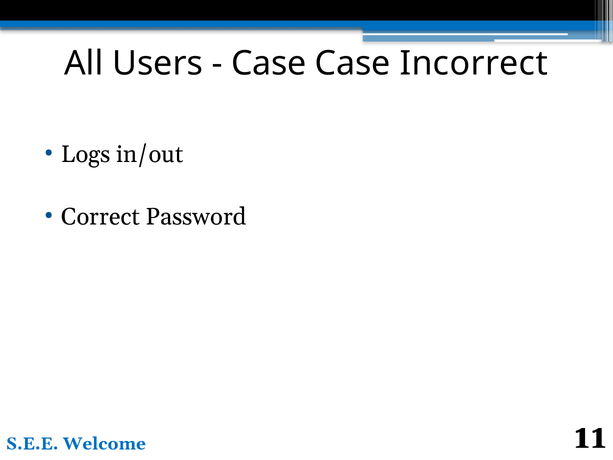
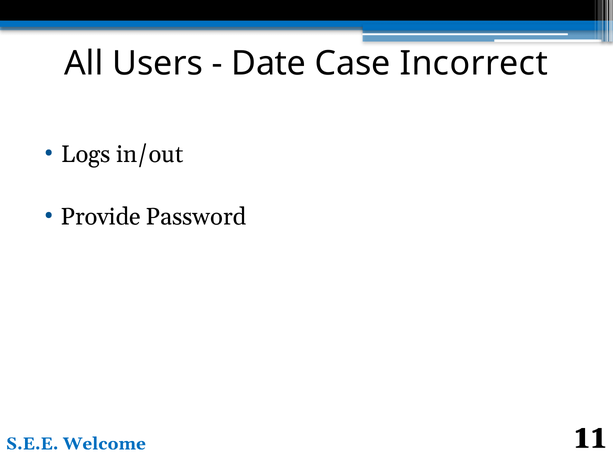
Case: Case -> Date (269, 64)
Correct: Correct -> Provide (101, 217)
